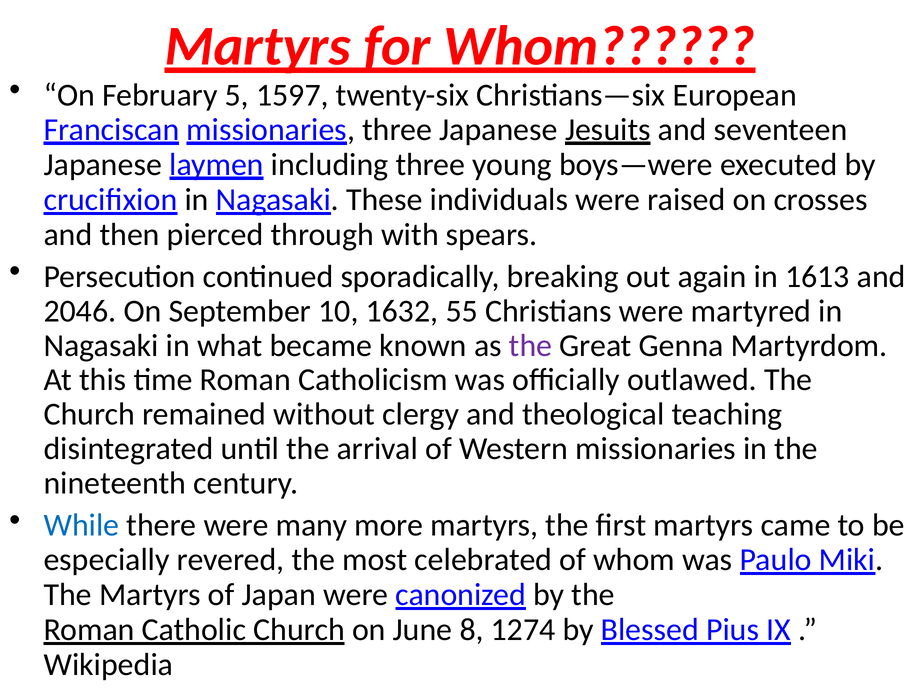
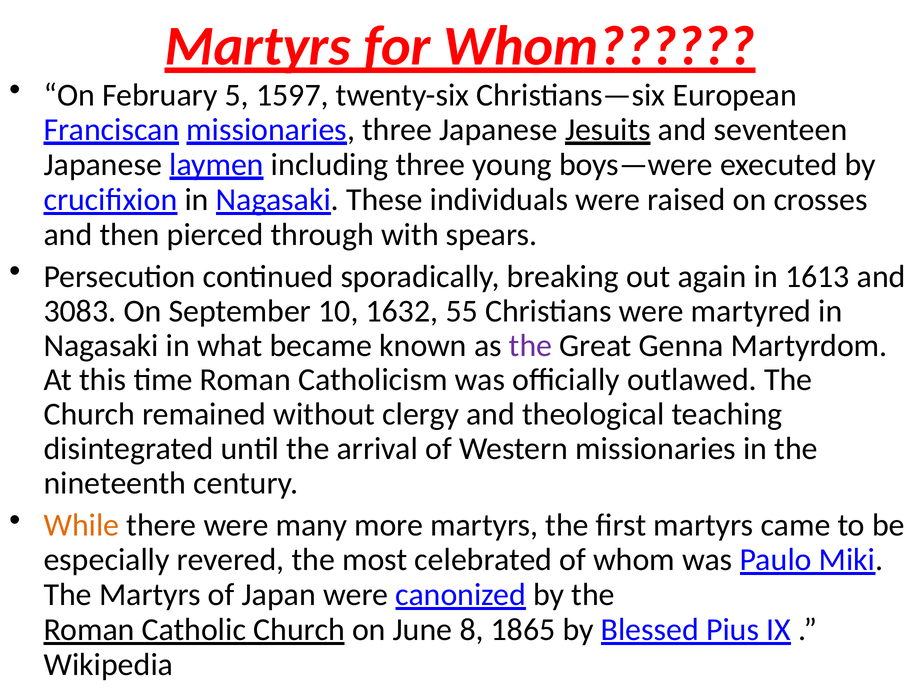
2046: 2046 -> 3083 (80, 311)
While colour: blue -> orange (81, 525)
1274: 1274 -> 1865 (523, 630)
